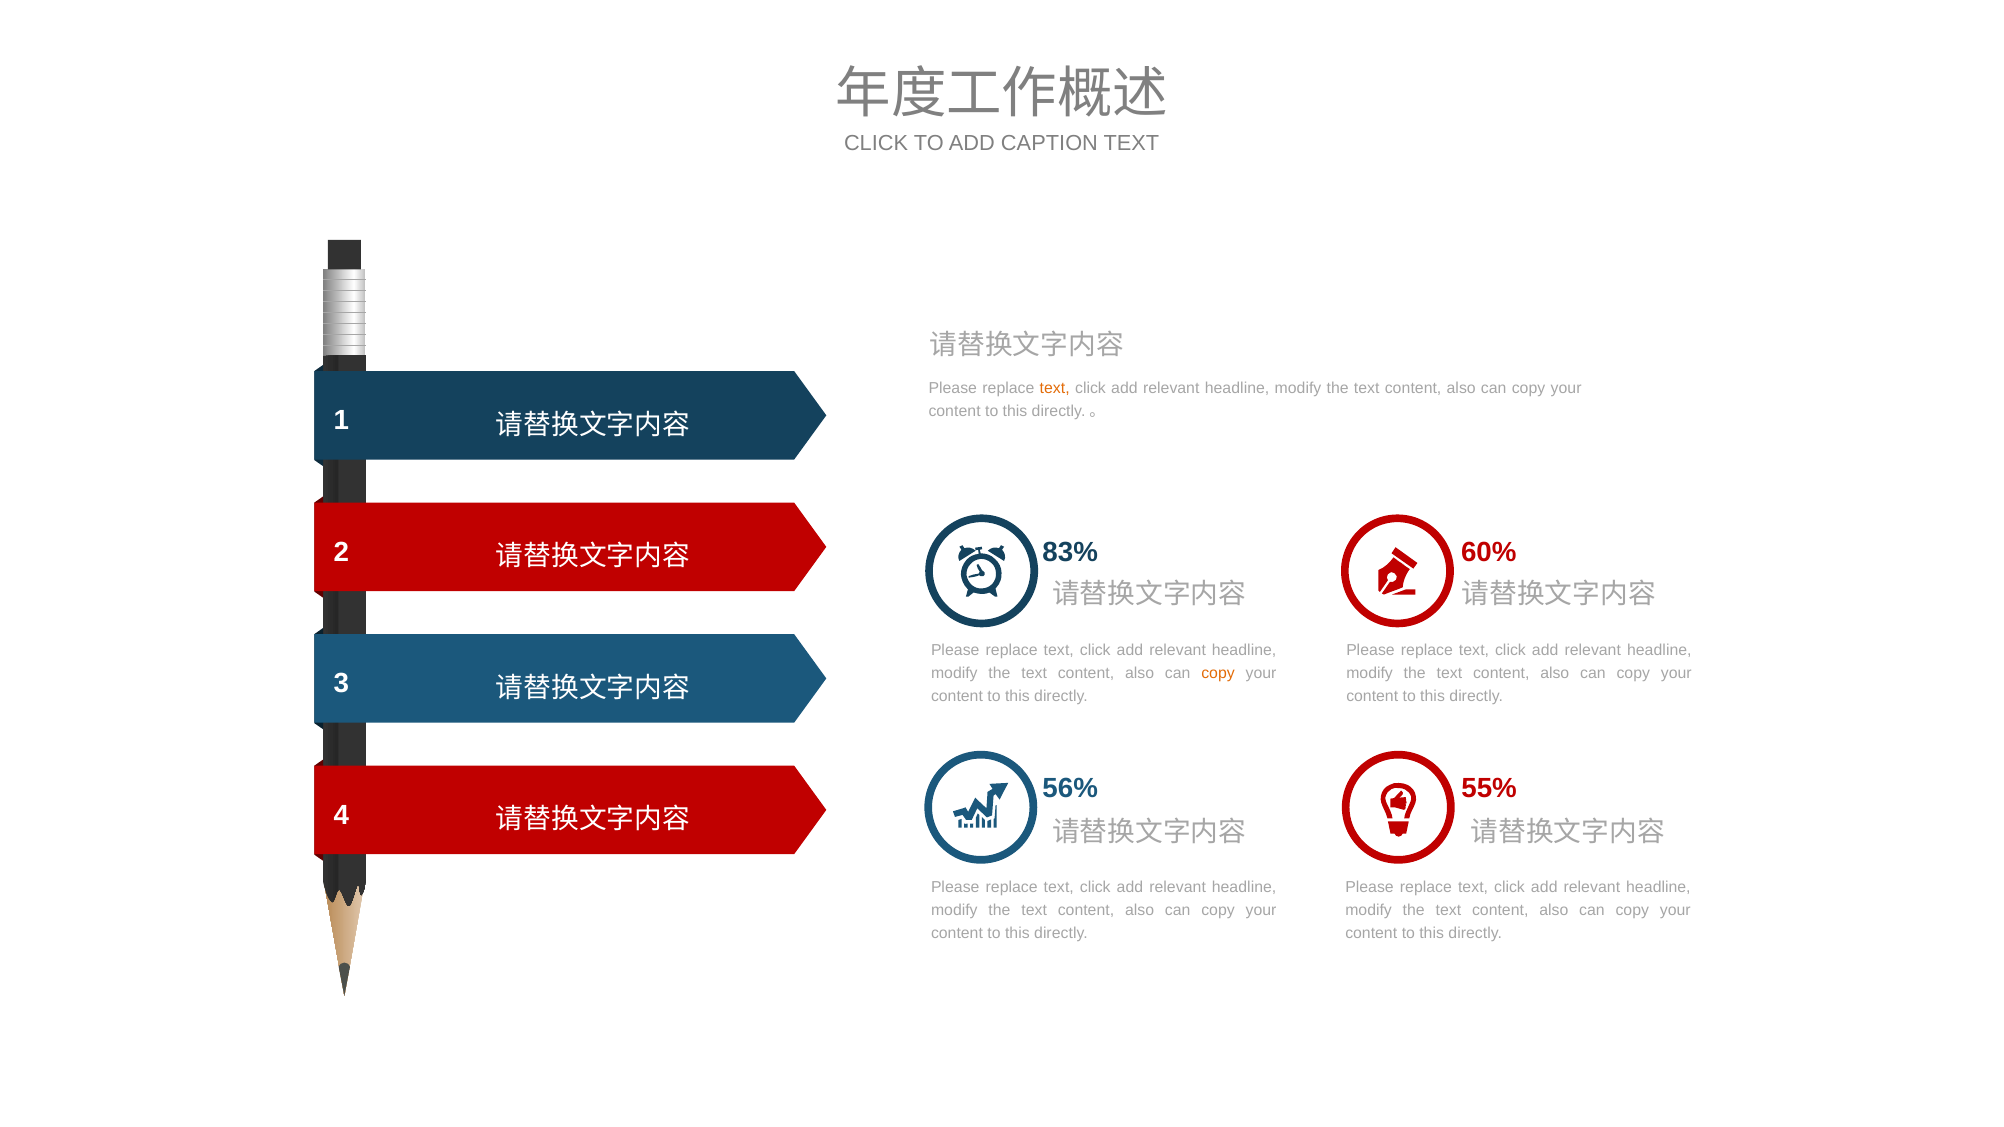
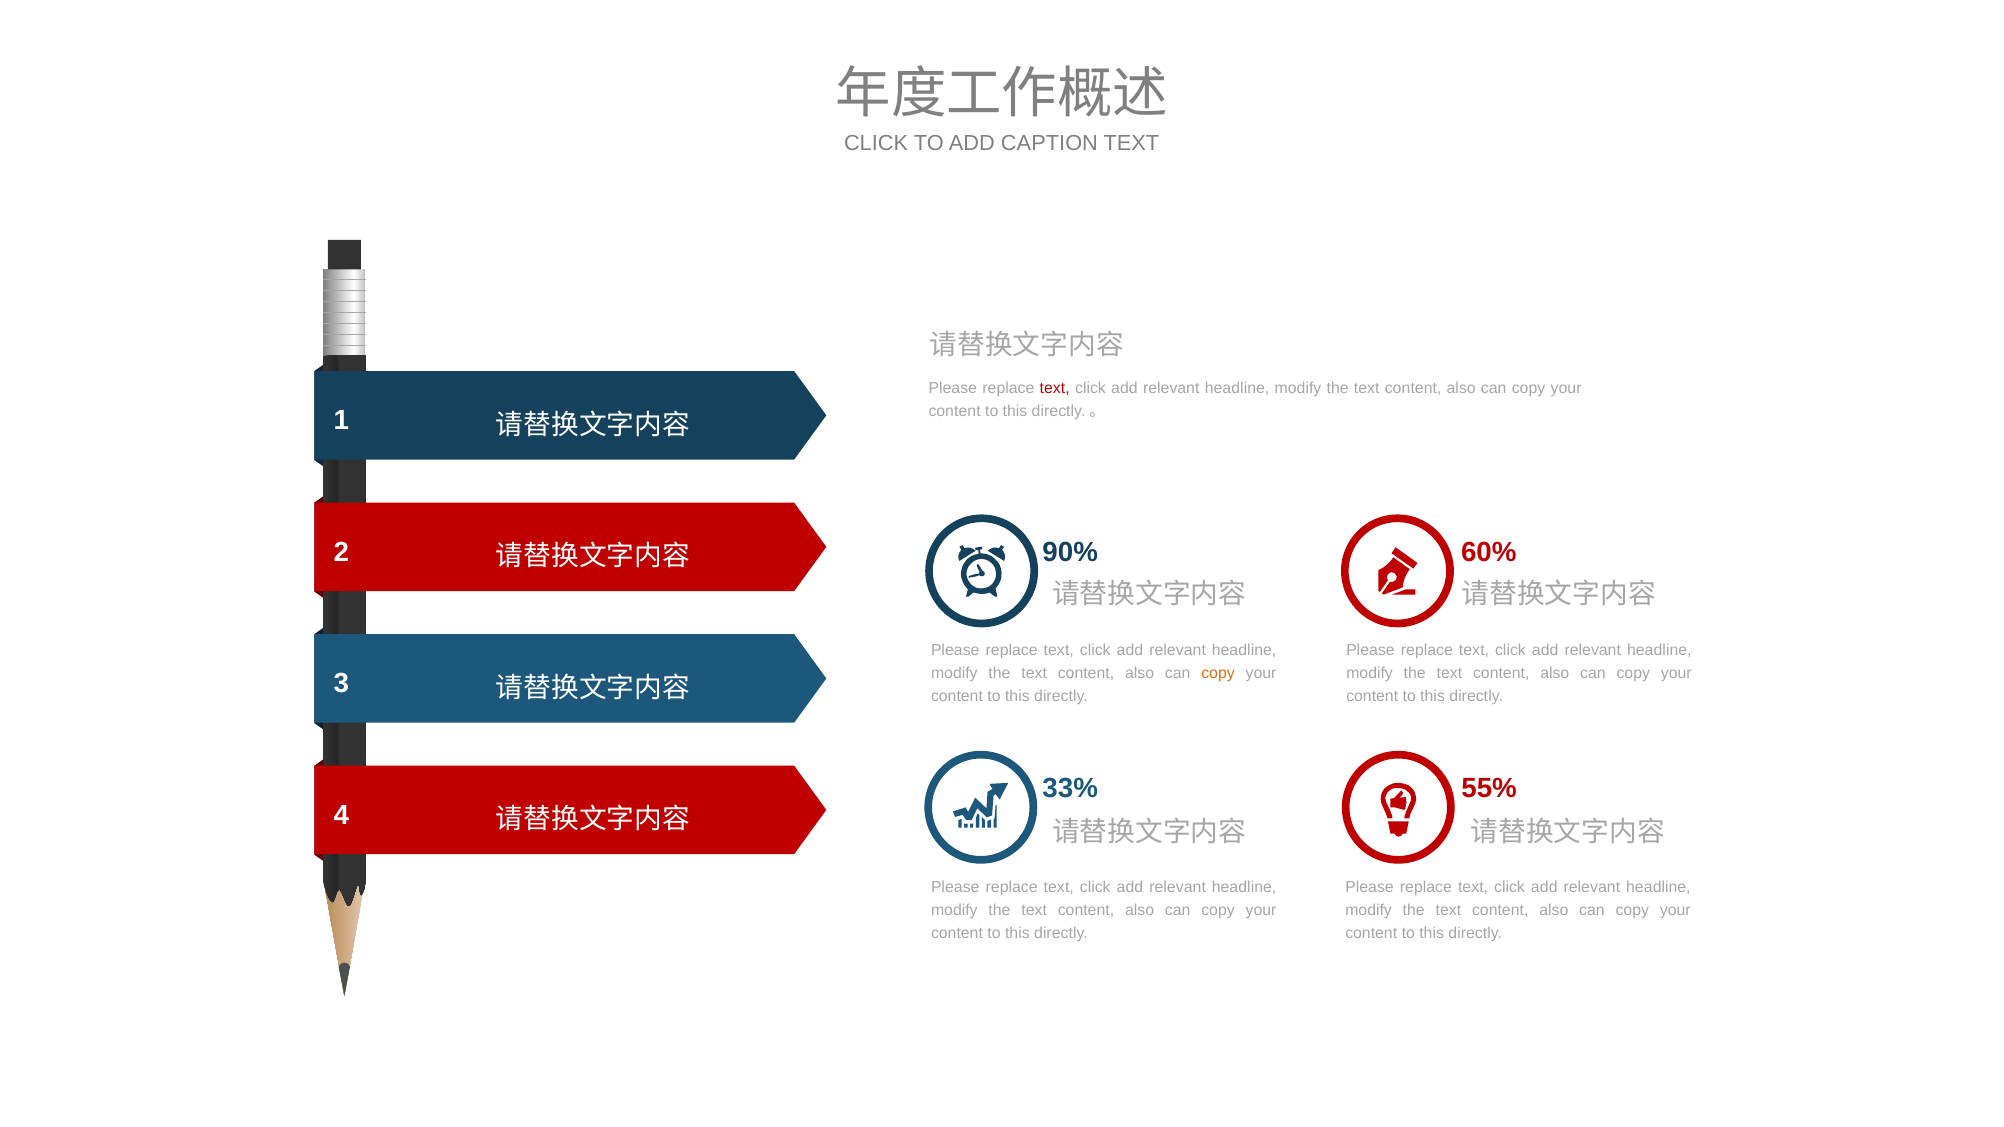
text colour: orange -> red (1055, 388)
83%: 83% -> 90% (1070, 553)
56%: 56% -> 33% (1070, 788)
